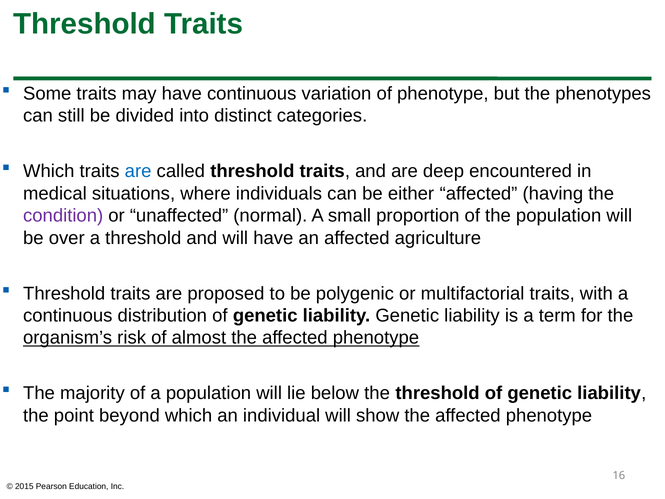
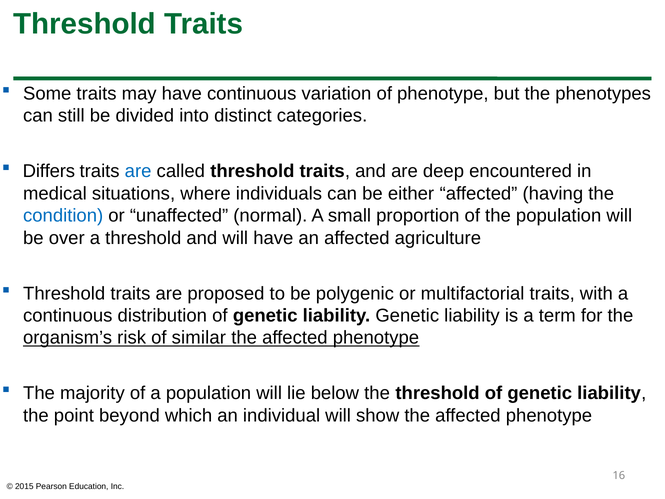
Which: Which -> Differs (49, 171)
condition colour: purple -> blue (63, 216)
almost: almost -> similar (199, 338)
